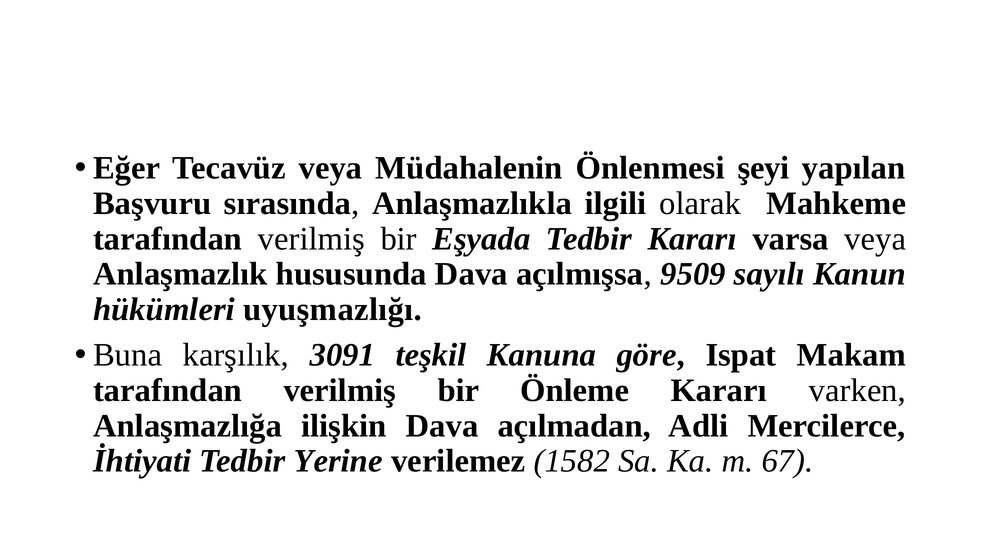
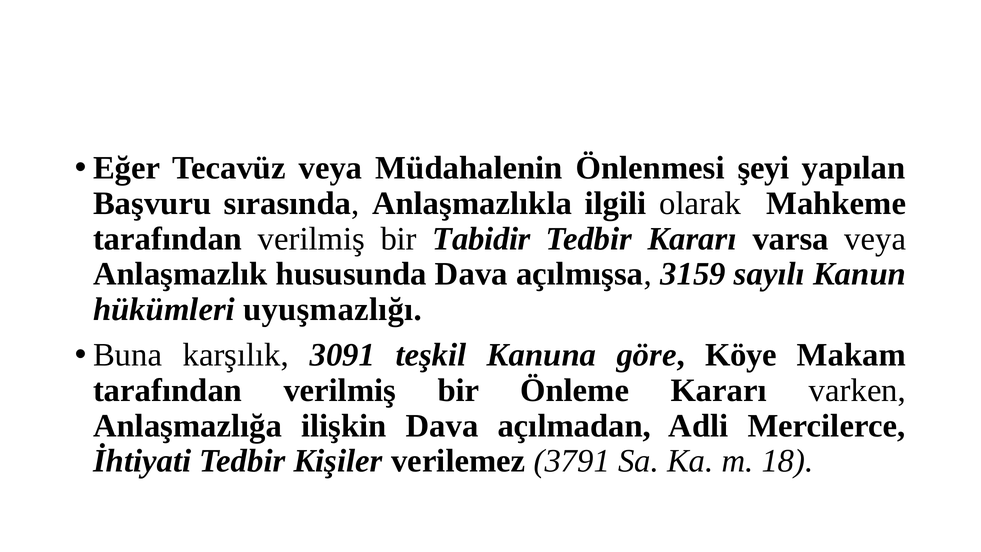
Eşyada: Eşyada -> Tabidir (482, 239)
9509: 9509 -> 3159 (693, 274)
Ispat: Ispat -> Köye (741, 355)
Yerine: Yerine -> Kişiler (338, 461)
1582: 1582 -> 3791 (572, 461)
67: 67 -> 18 (787, 461)
